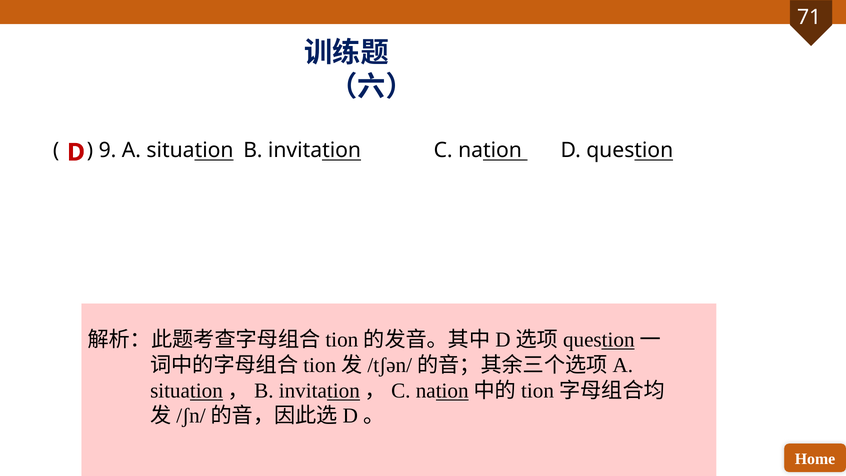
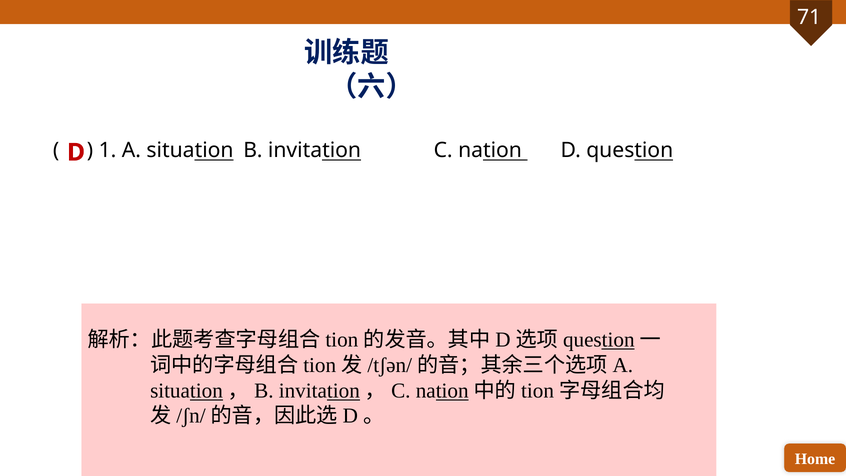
9: 9 -> 1 (108, 150)
